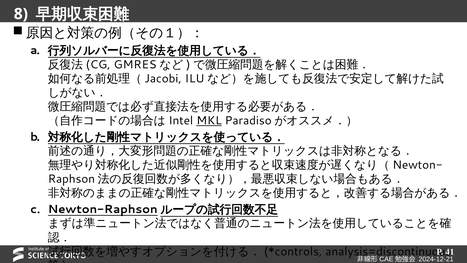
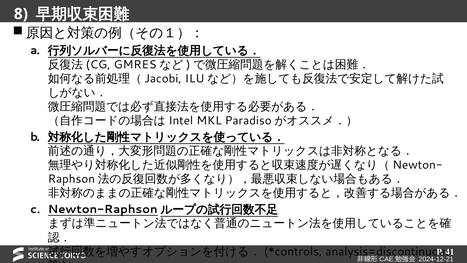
MKL underline: present -> none (209, 120)
